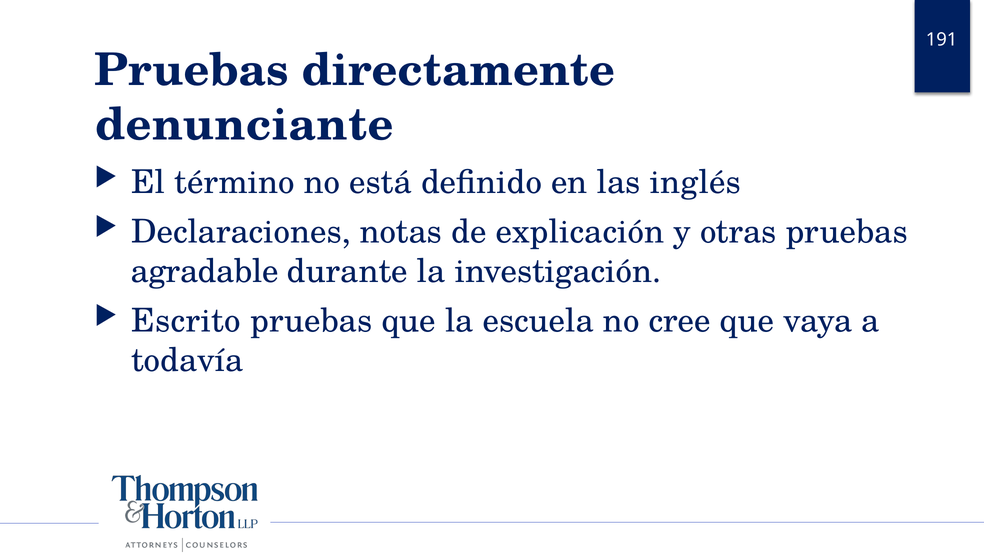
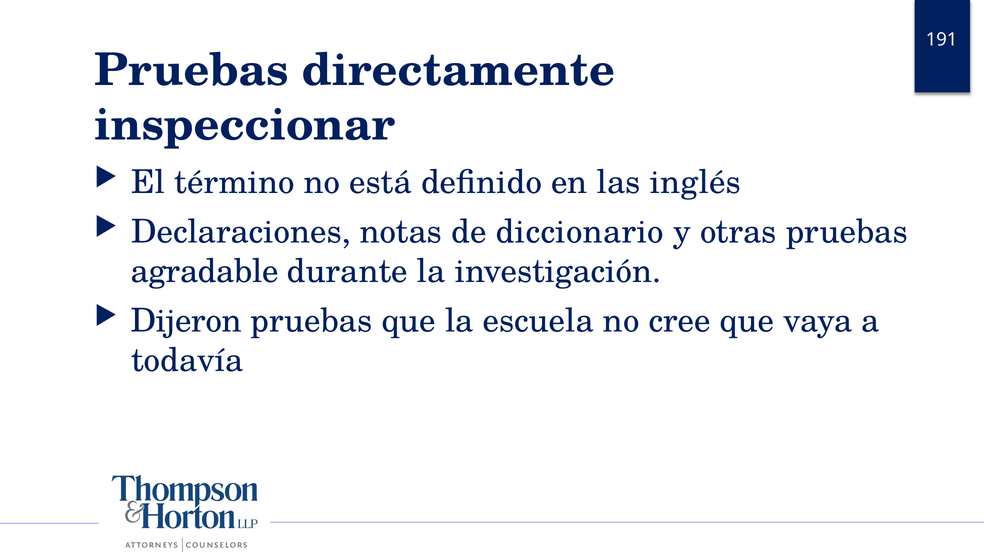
denunciante: denunciante -> inspeccionar (245, 125)
explicación: explicación -> diccionario (580, 232)
Escrito: Escrito -> Dijeron (186, 321)
